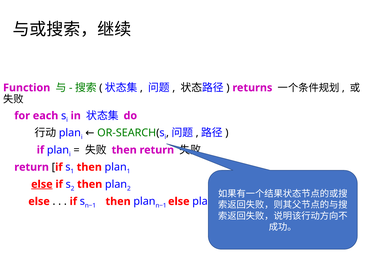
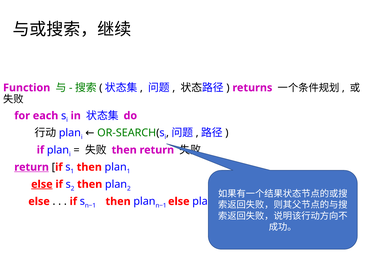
return underline: none -> present (32, 167)
